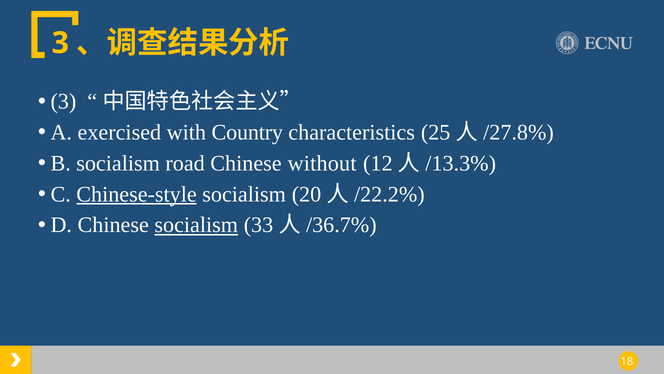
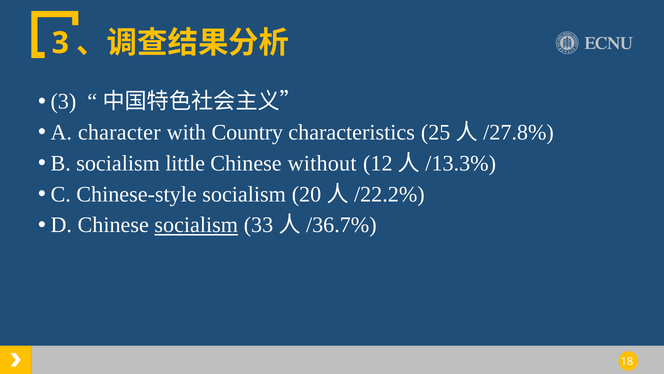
exercised: exercised -> character (119, 132)
road: road -> little (185, 163)
Chinese-style underline: present -> none (137, 194)
